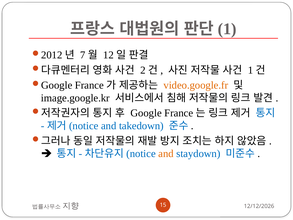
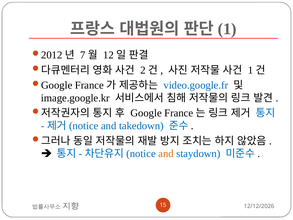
video.google.fr colour: orange -> blue (196, 85)
